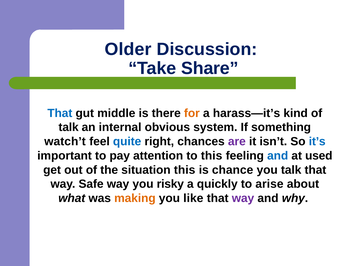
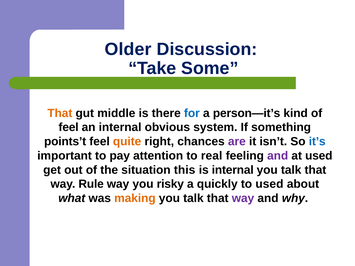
Share: Share -> Some (210, 68)
That colour: blue -> orange (60, 113)
for colour: orange -> blue (192, 113)
harass—it’s: harass—it’s -> person—it’s (247, 113)
talk: talk -> feel (69, 127)
watch’t: watch’t -> points’t (65, 142)
quite colour: blue -> orange (127, 142)
to this: this -> real (212, 156)
and colour: blue -> purple (278, 156)
is chance: chance -> internal (233, 170)
Safe: Safe -> Rule (91, 184)
to arise: arise -> used (269, 184)
like: like -> talk (193, 198)
